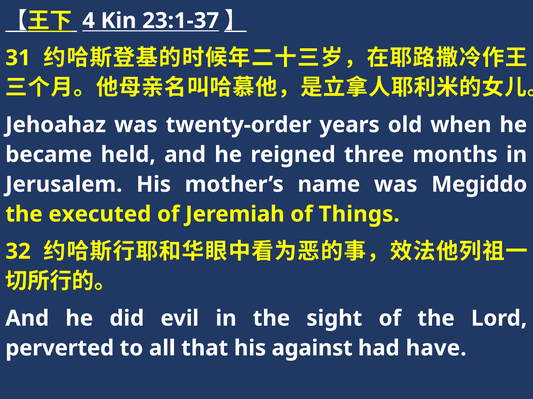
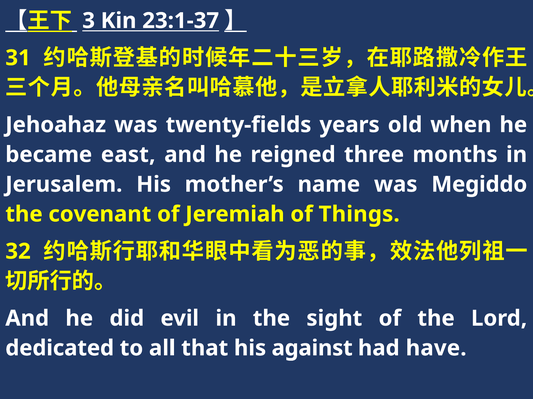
4: 4 -> 3 (89, 21)
twenty-order: twenty-order -> twenty-fields (239, 125)
held: held -> east (128, 155)
executed: executed -> covenant (100, 215)
perverted: perverted -> dedicated (60, 349)
